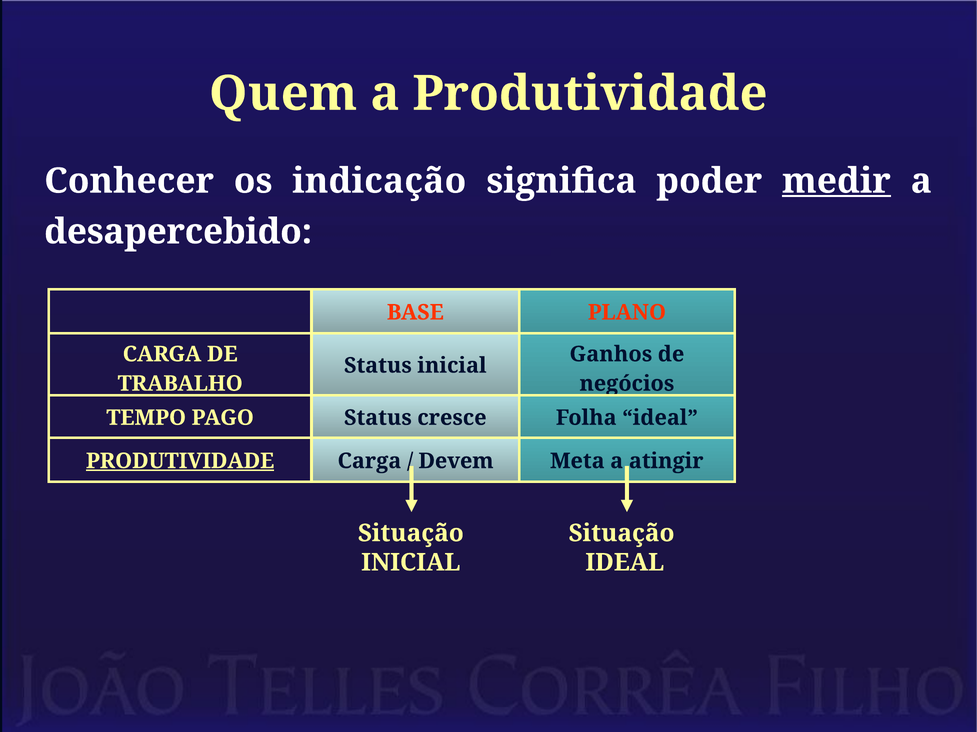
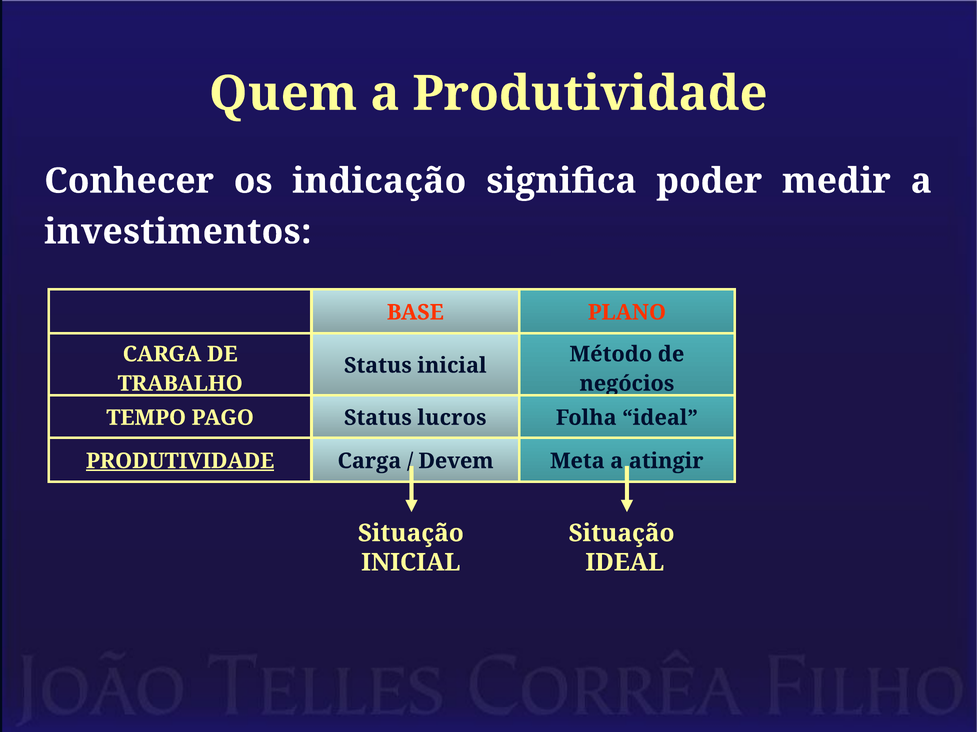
medir underline: present -> none (836, 181)
desapercebido: desapercebido -> investimentos (178, 232)
Ganhos: Ganhos -> Método (611, 355)
cresce: cresce -> lucros (452, 418)
